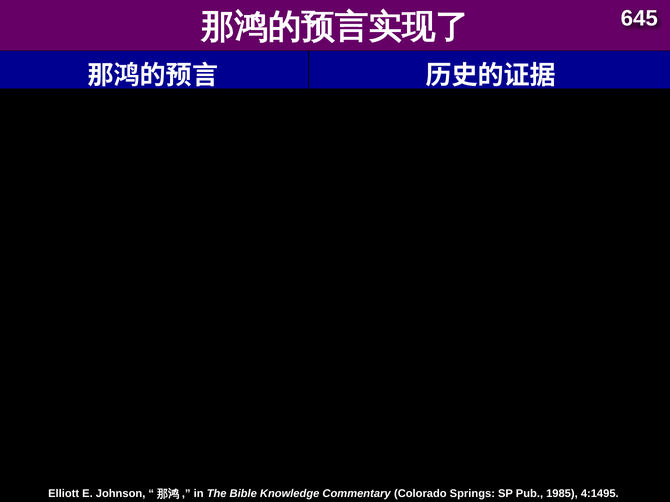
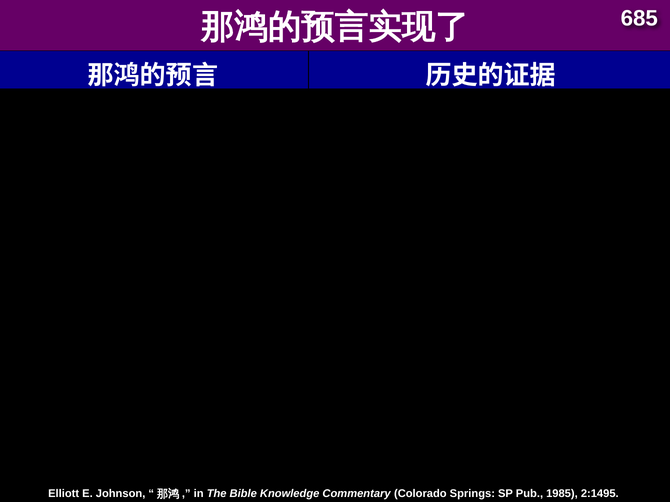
645: 645 -> 685 (639, 18)
4:1495: 4:1495 -> 2:1495 (600, 494)
